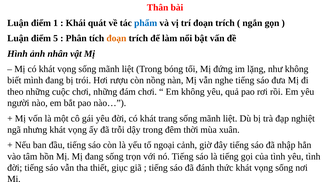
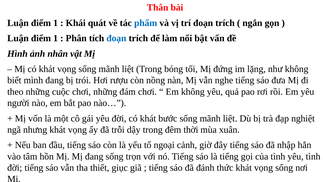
5: 5 -> 1 (56, 38)
đoạn colour: orange -> blue (116, 38)
trang: trang -> bước (168, 118)
